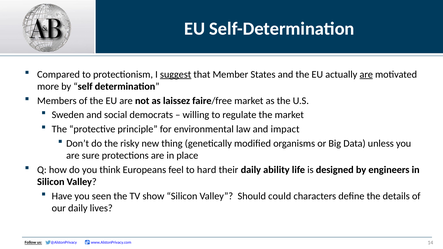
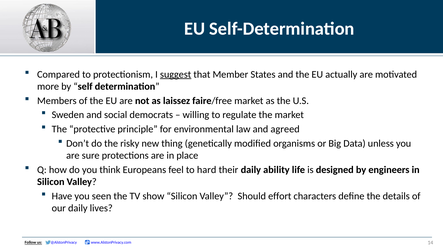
are underline: present -> none (366, 74)
impact: impact -> agreed (285, 129)
could: could -> effort (280, 196)
